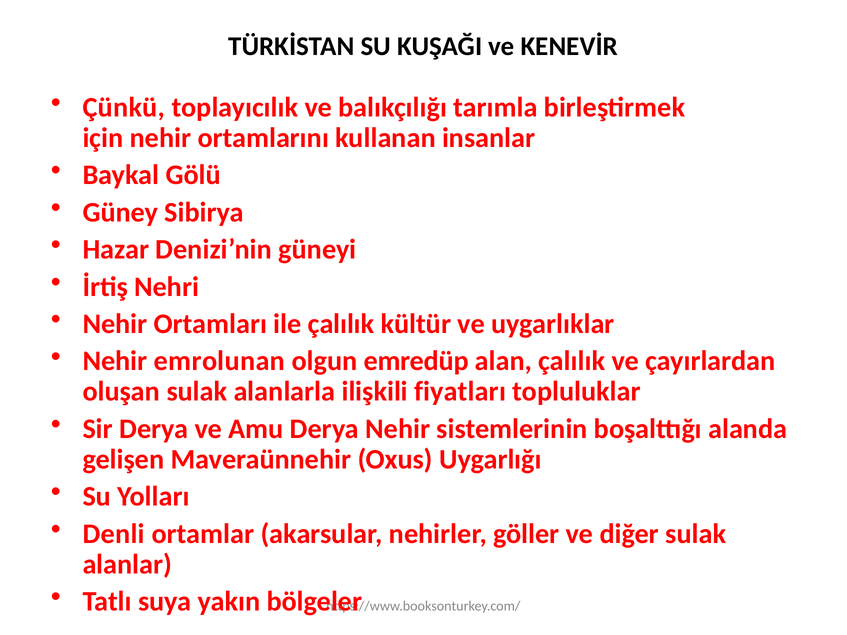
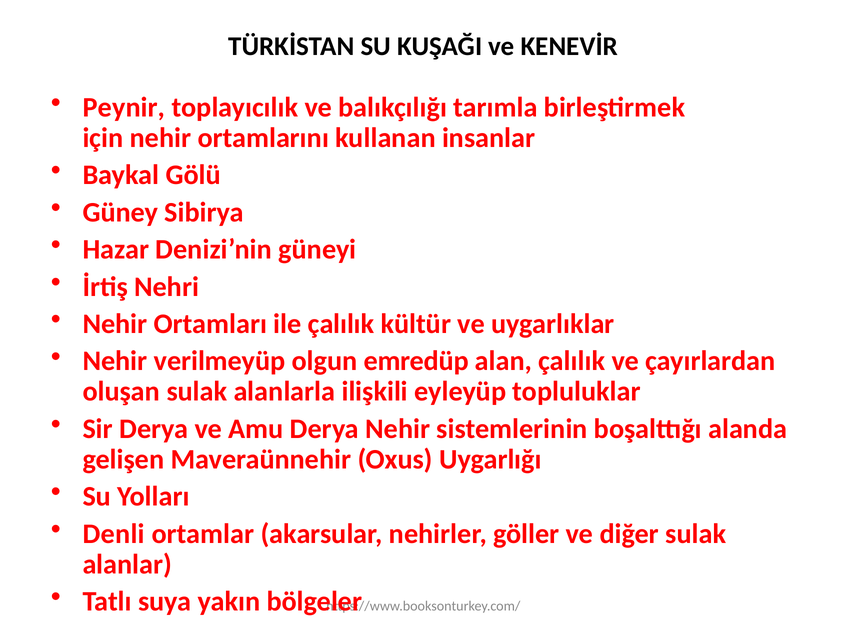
Çünkü: Çünkü -> Peynir (124, 107)
emrolunan: emrolunan -> verilmeyüp (220, 361)
fiyatları: fiyatları -> eyleyüp (460, 392)
